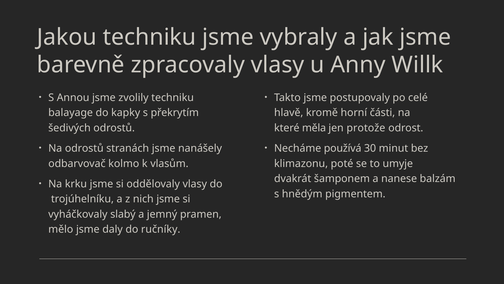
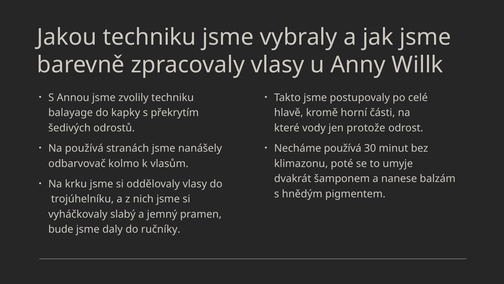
měla: měla -> vody (314, 128)
Na odrostů: odrostů -> používá (84, 148)
mělo: mělo -> bude (61, 229)
